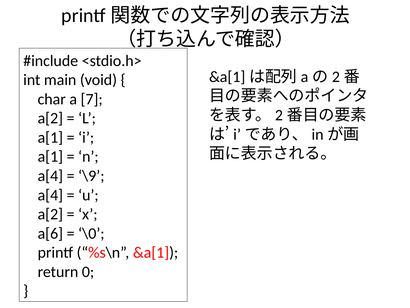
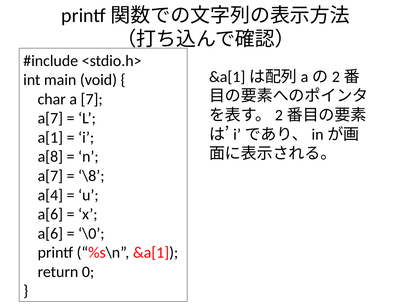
a[2: a[2 -> a[7 (50, 118)
a[1: a[1 -> a[8 (50, 156)
a[4: a[4 -> a[7 (50, 176)
\9: \9 -> \8 (91, 176)
a[2: a[2 -> a[6 (50, 214)
